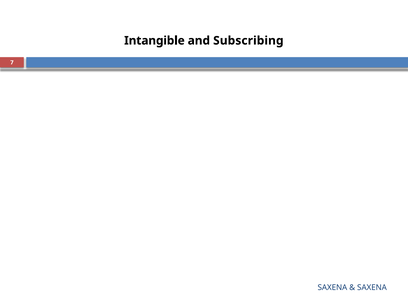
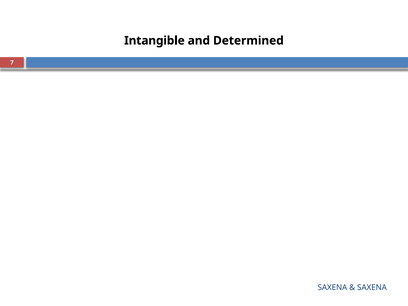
Subscribing: Subscribing -> Determined (248, 41)
